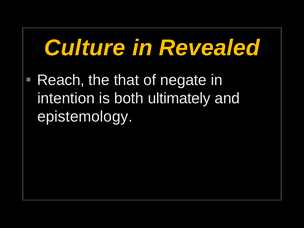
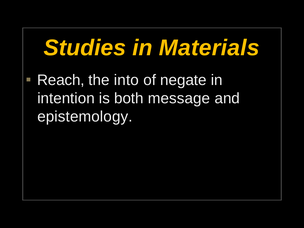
Culture: Culture -> Studies (85, 48)
Revealed: Revealed -> Materials (209, 48)
that: that -> into (126, 80)
ultimately: ultimately -> message (179, 98)
